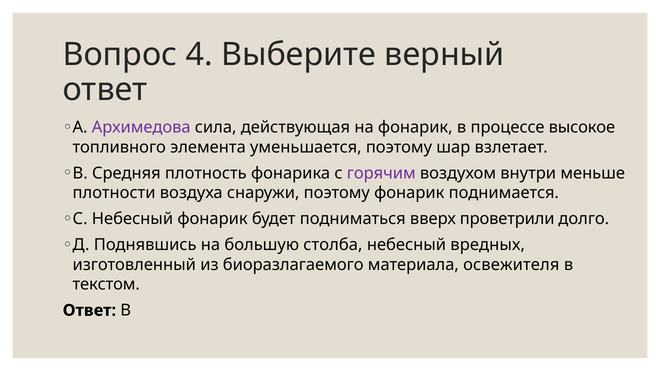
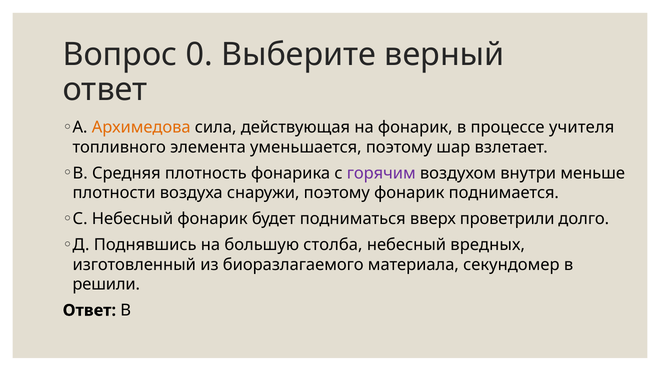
4: 4 -> 0 (199, 55)
Архимедова colour: purple -> orange (141, 127)
высокое: высокое -> учителя (582, 127)
освежителя: освежителя -> секундомер (511, 265)
текстом: текстом -> решили (106, 285)
